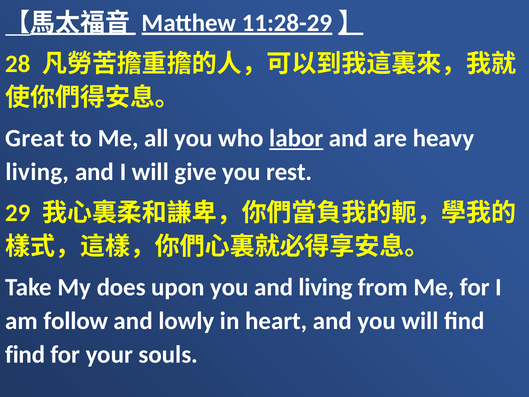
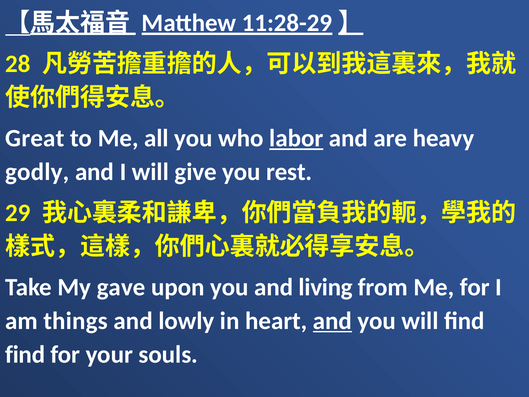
living: living -> godly (37, 172)
does: does -> gave (121, 287)
follow: follow -> things (76, 321)
and underline: none -> present (332, 321)
